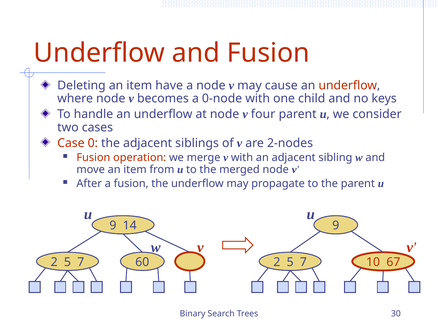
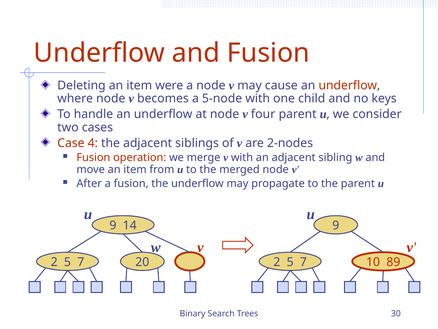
have: have -> were (169, 85)
0-node: 0-node -> 5-node (222, 98)
0: 0 -> 4 (93, 143)
60: 60 -> 20 (142, 262)
67: 67 -> 89 (393, 262)
